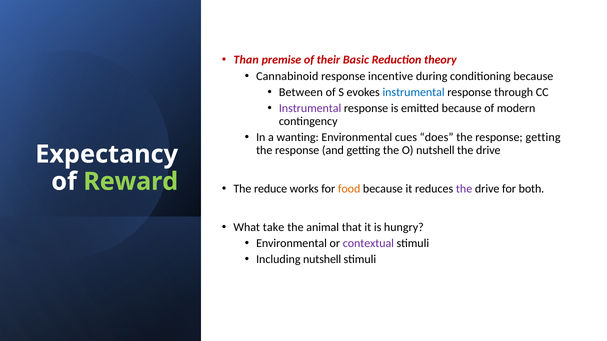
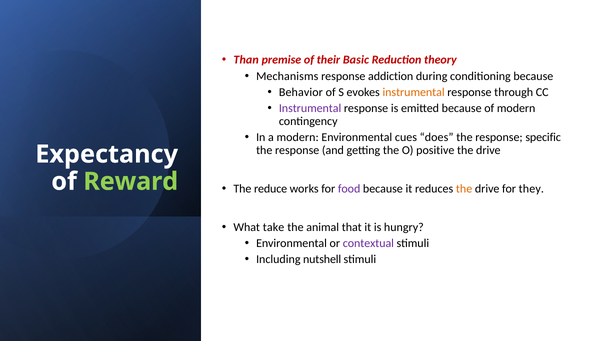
Cannabinoid: Cannabinoid -> Mechanisms (287, 76)
incentive: incentive -> addiction (391, 76)
Between: Between -> Behavior (301, 92)
instrumental colour: blue -> orange (414, 92)
a wanting: wanting -> modern (298, 138)
response getting: getting -> specific (543, 138)
O nutshell: nutshell -> positive (435, 150)
food colour: orange -> purple (349, 189)
the colour: purple -> orange (464, 189)
both: both -> they (531, 189)
